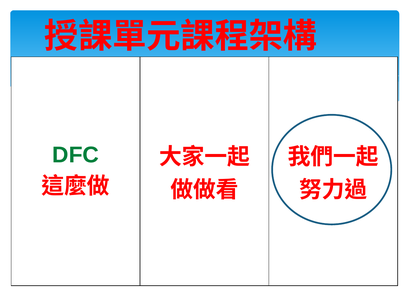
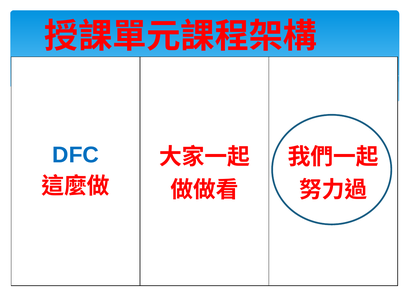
DFC colour: green -> blue (76, 155)
